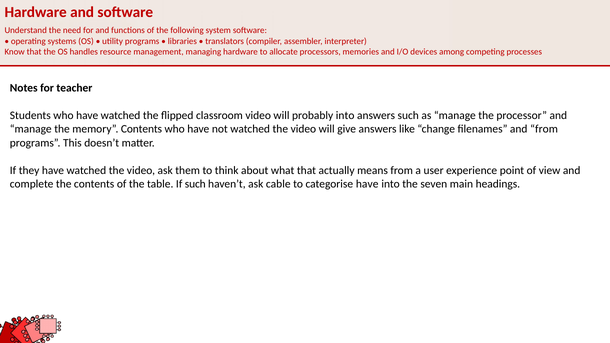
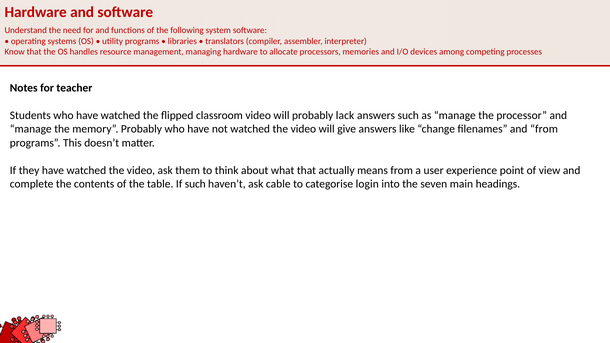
probably into: into -> lack (345, 115)
memory Contents: Contents -> Probably (141, 129)
categorise have: have -> login (367, 184)
